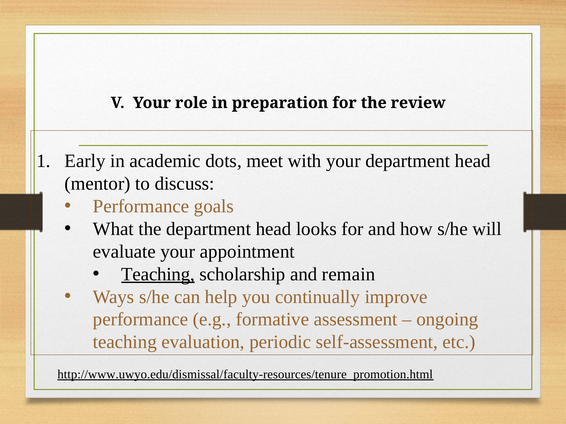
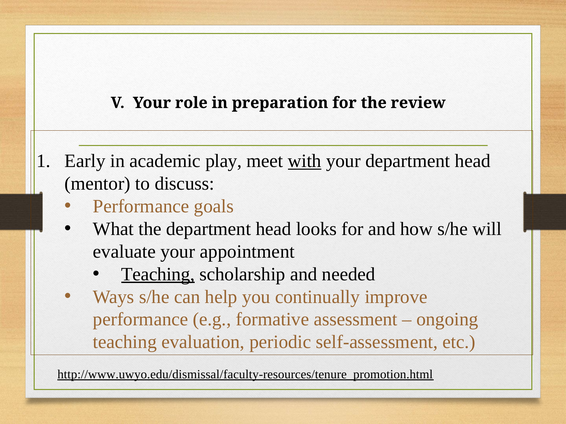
dots: dots -> play (224, 161)
with underline: none -> present (305, 161)
remain: remain -> needed (349, 274)
